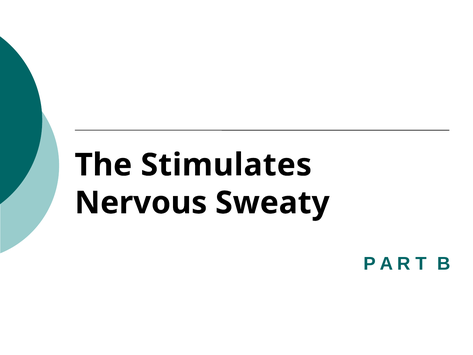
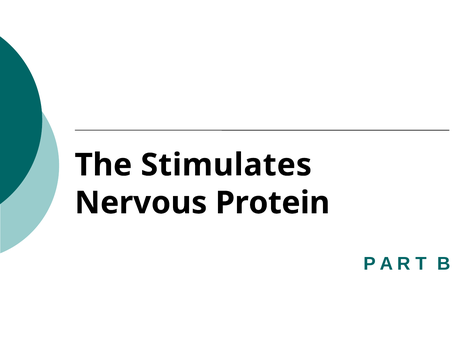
Sweaty: Sweaty -> Protein (273, 203)
